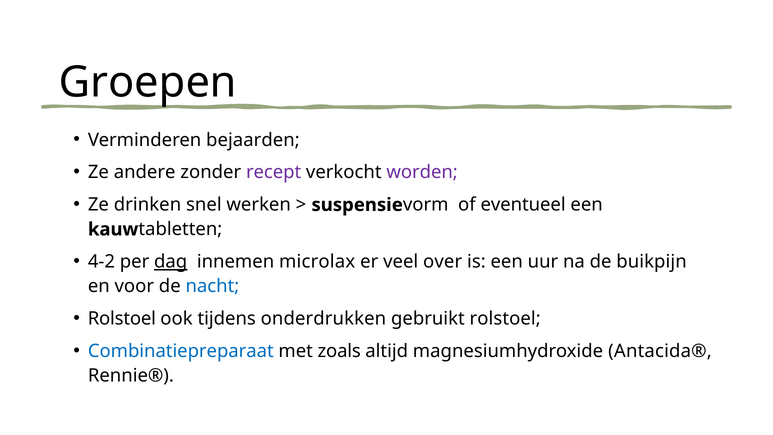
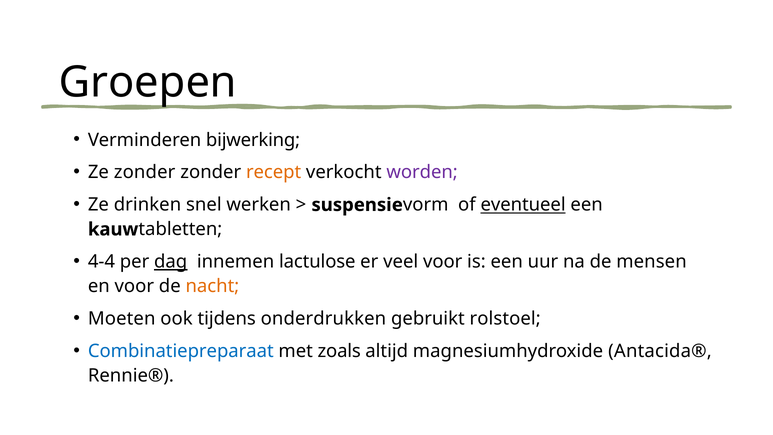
bejaarden: bejaarden -> bijwerking (253, 140)
Ze andere: andere -> zonder (145, 172)
recept colour: purple -> orange (274, 172)
eventueel underline: none -> present (523, 205)
4-2: 4-2 -> 4-4 (101, 262)
microlax: microlax -> lactulose (317, 262)
veel over: over -> voor (443, 262)
buikpijn: buikpijn -> mensen (652, 262)
nacht colour: blue -> orange (212, 286)
Rolstoel: Rolstoel -> Moeten (122, 319)
